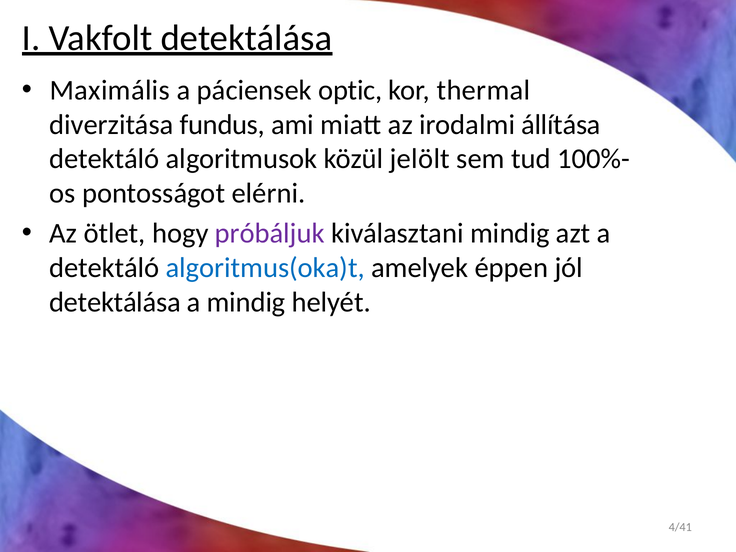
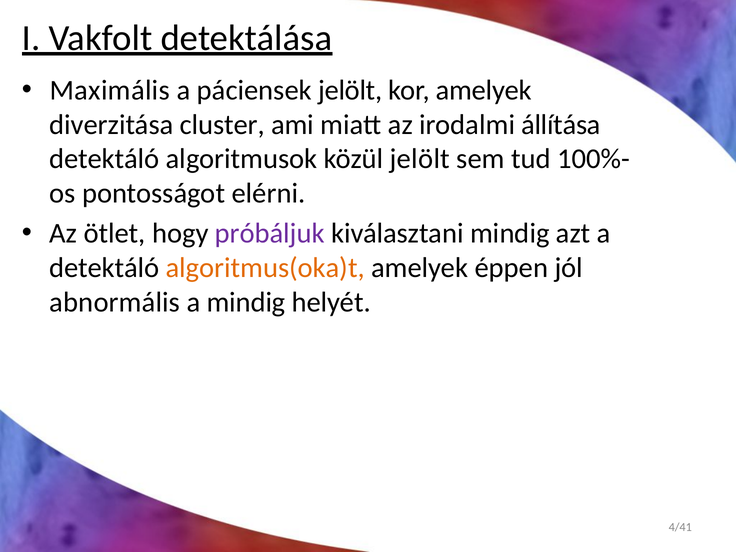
páciensek optic: optic -> jelölt (350, 90)
kor thermal: thermal -> amelyek (484, 90)
fundus: fundus -> cluster (222, 125)
algoritmus(oka)t colour: blue -> orange (265, 268)
detektálása: detektálása -> abnormális (115, 302)
